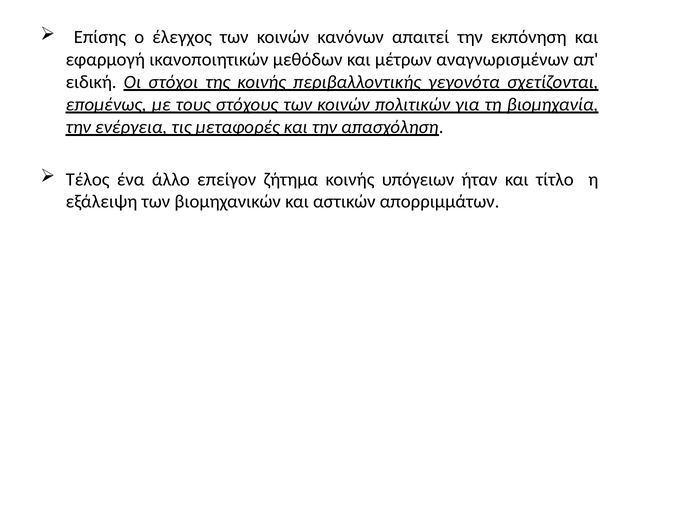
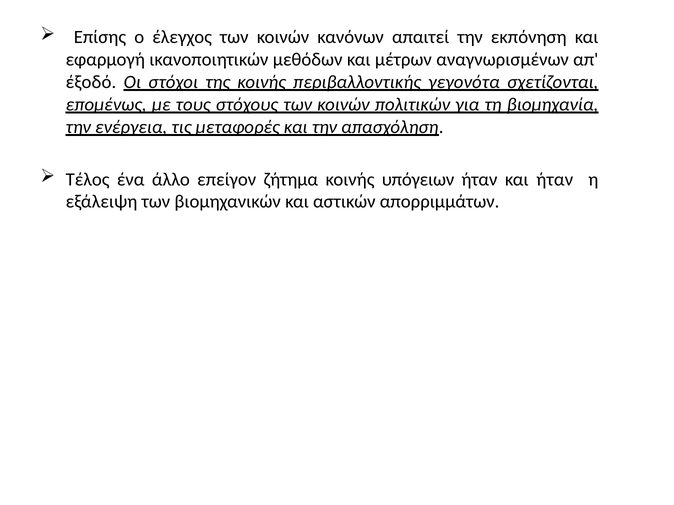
ειδική: ειδική -> έξοδό (91, 82)
και τίτλο: τίτλο -> ήταν (555, 180)
